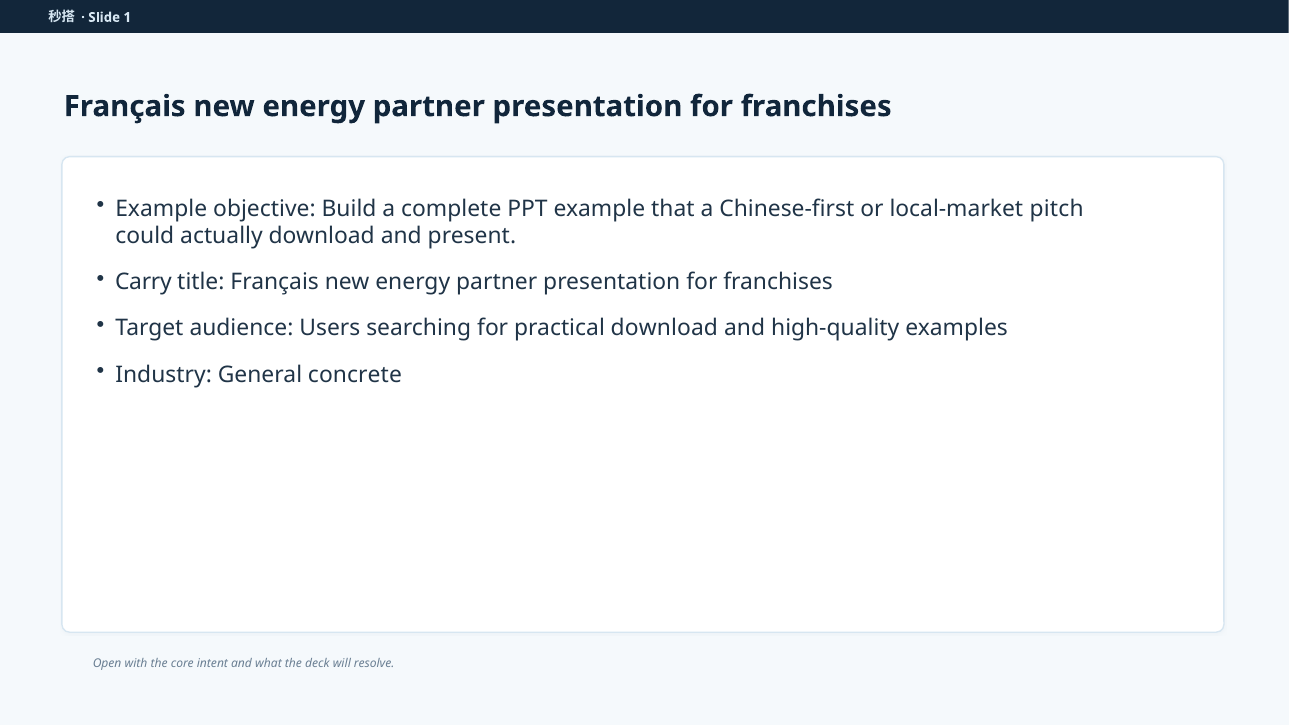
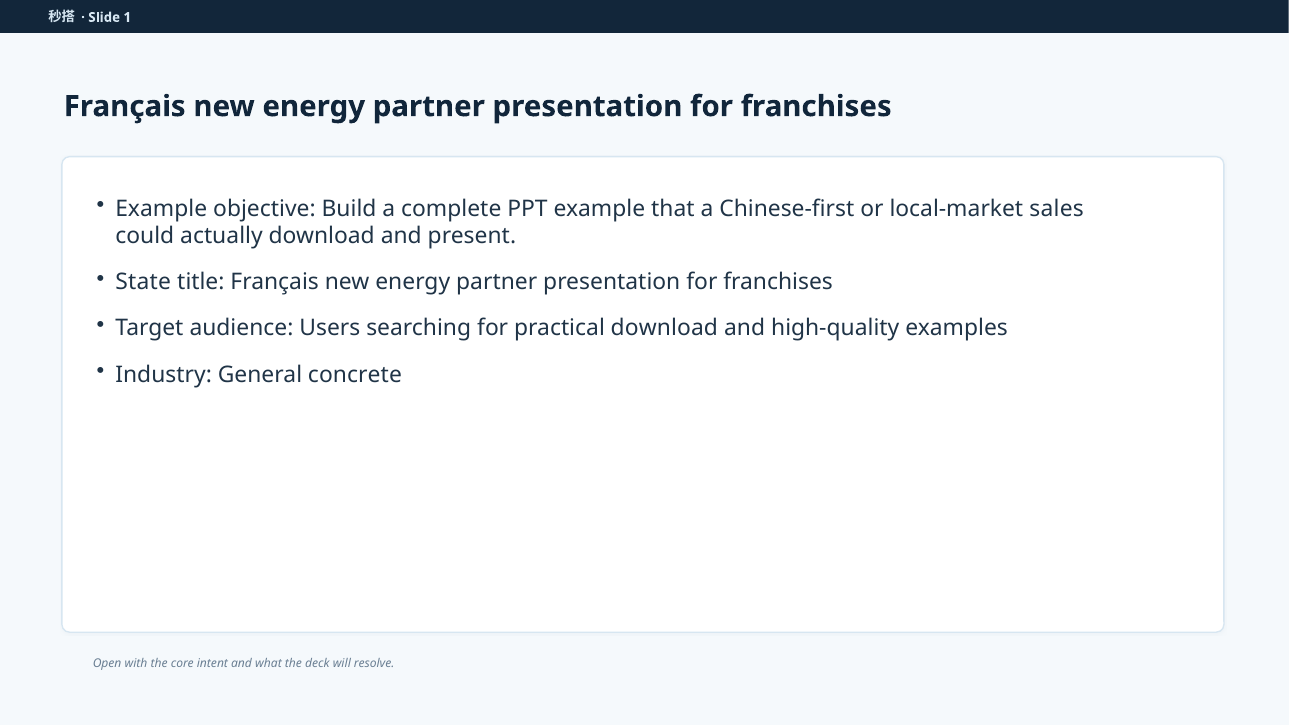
pitch: pitch -> sales (1057, 209)
Carry: Carry -> State (143, 282)
